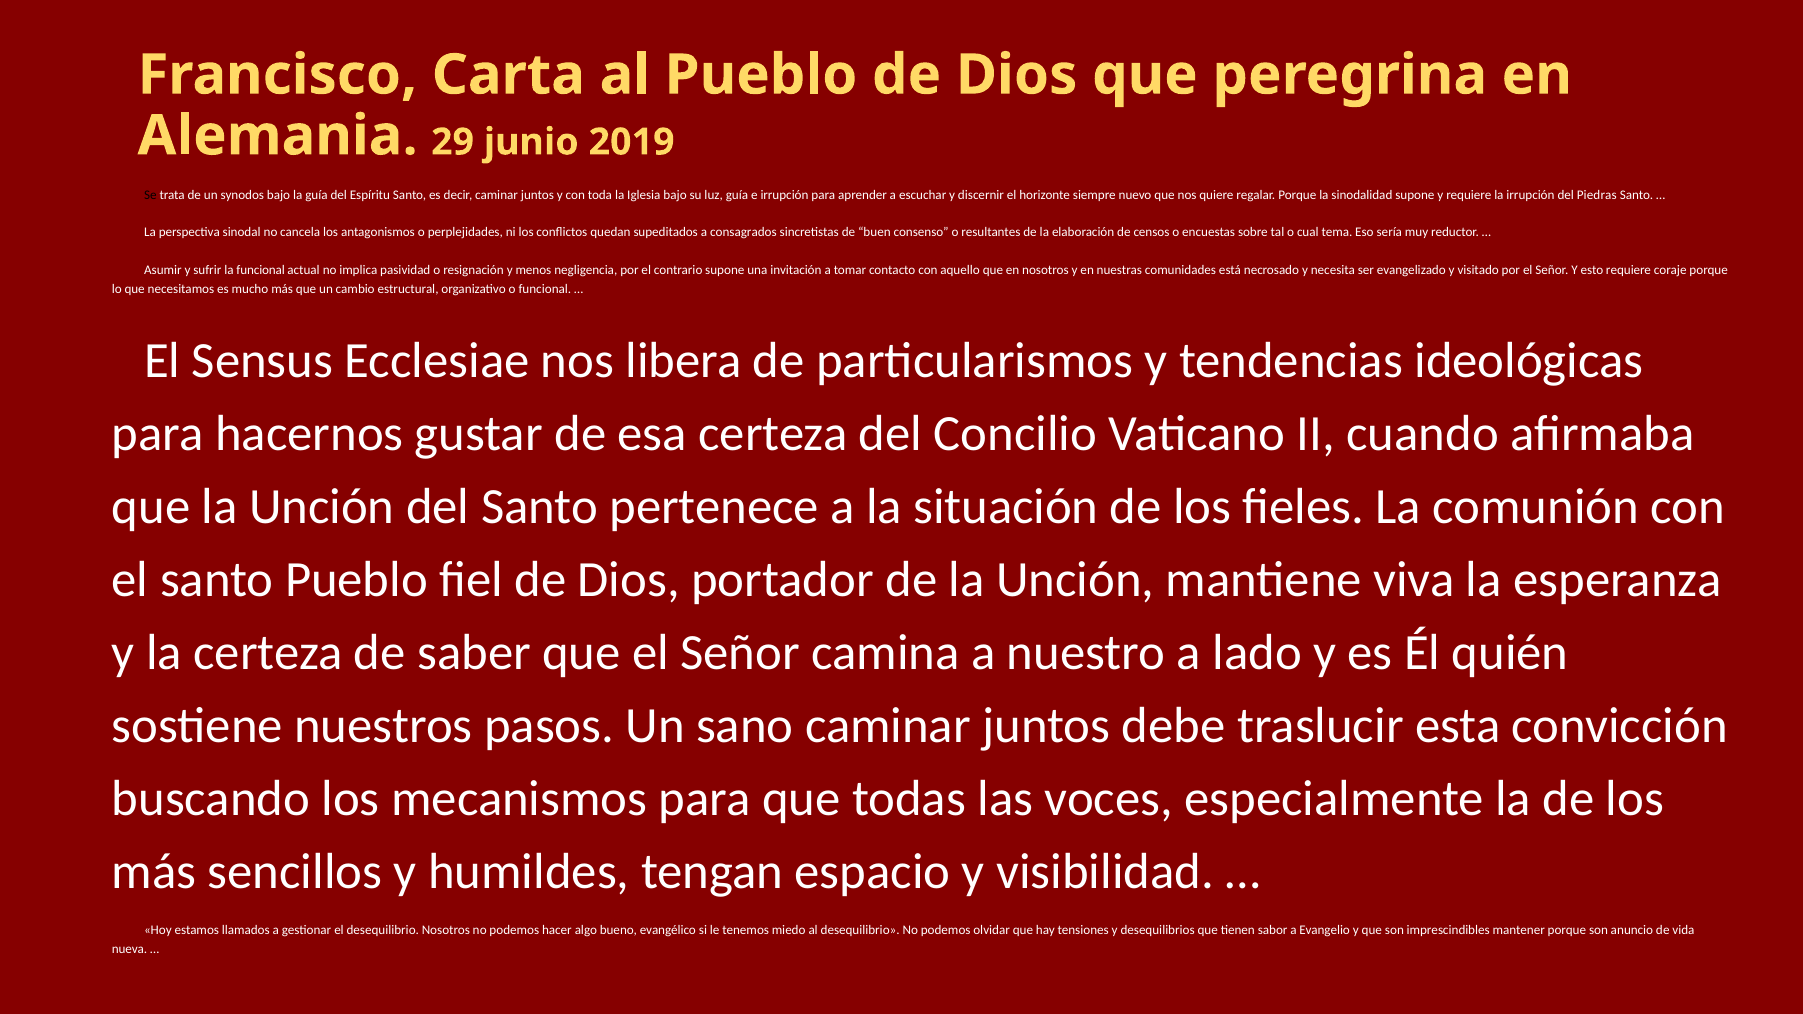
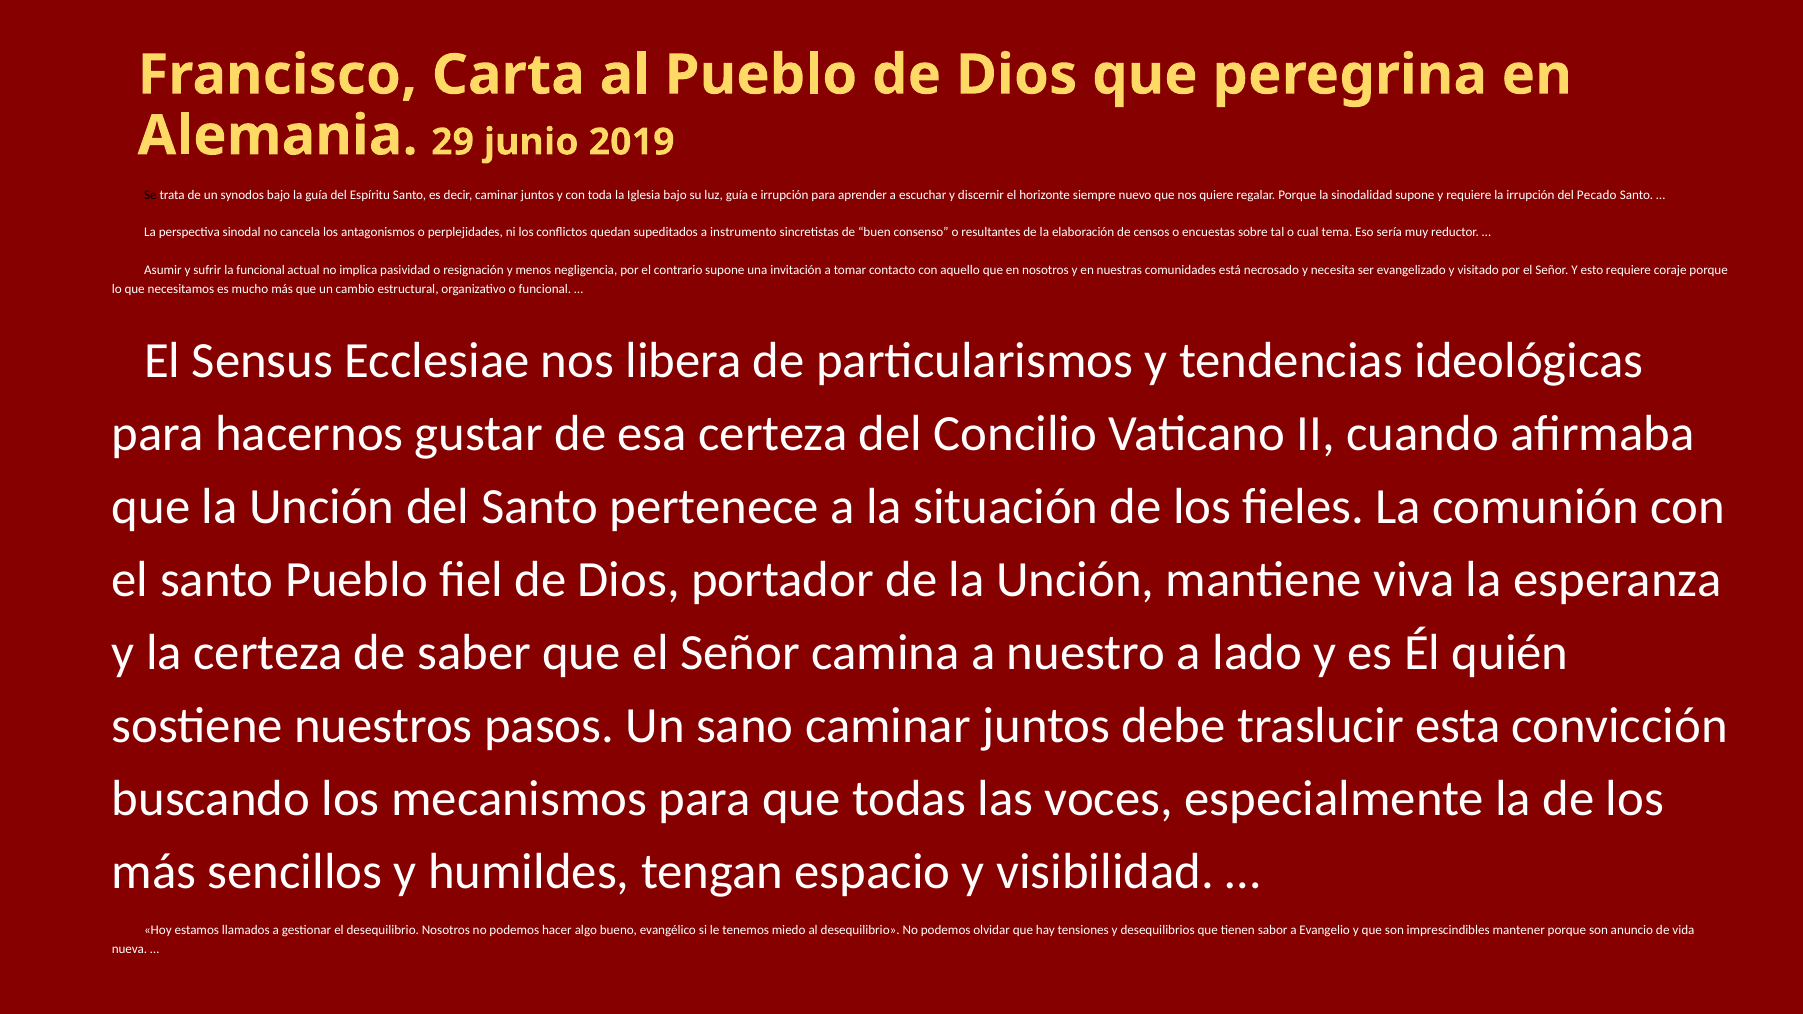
Piedras: Piedras -> Pecado (1597, 195)
consagrados: consagrados -> instrumento (743, 233)
